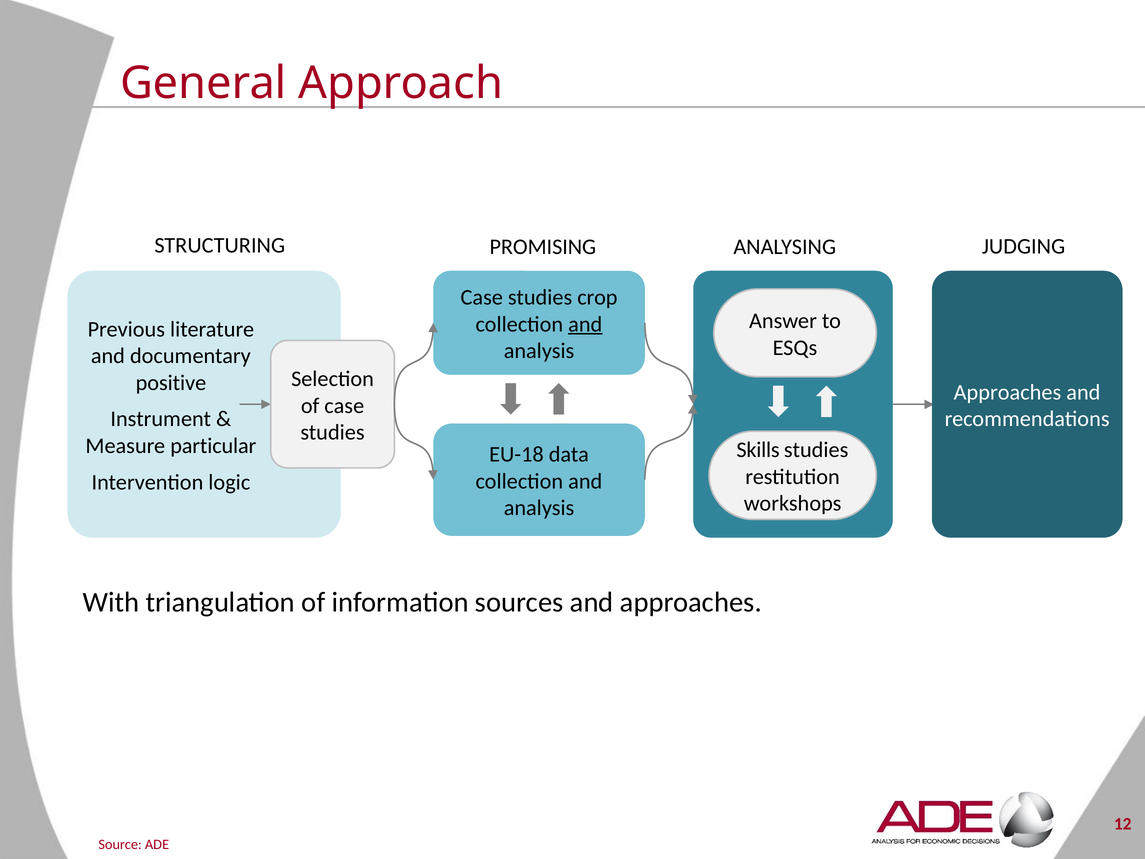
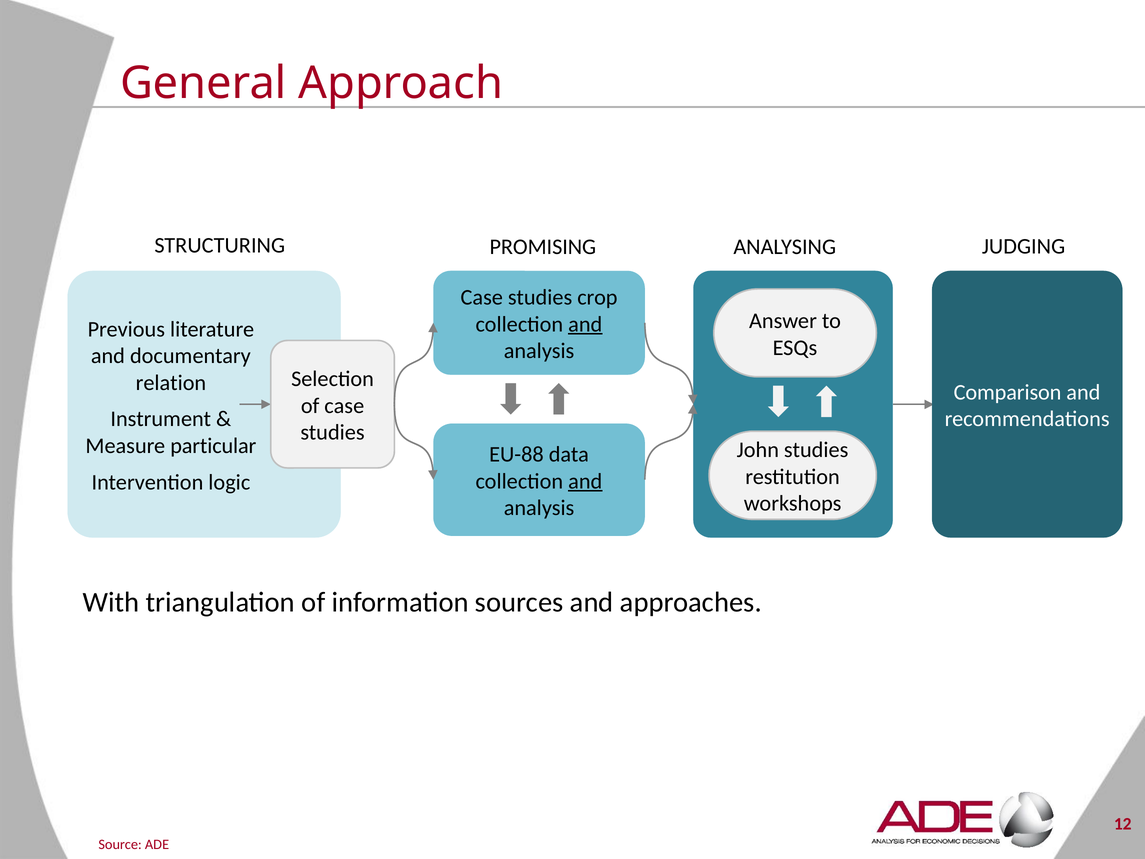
positive: positive -> relation (171, 383)
Approaches: Approaches -> Comparison (1008, 392)
Skills: Skills -> John (758, 450)
EU-18: EU-18 -> EU-88 (516, 454)
and underline: none -> present (585, 481)
